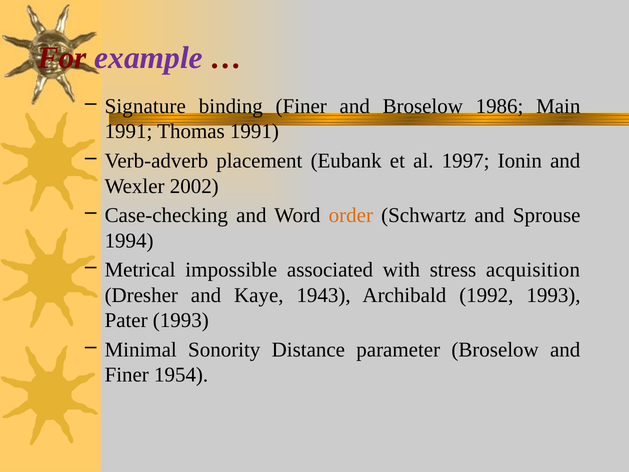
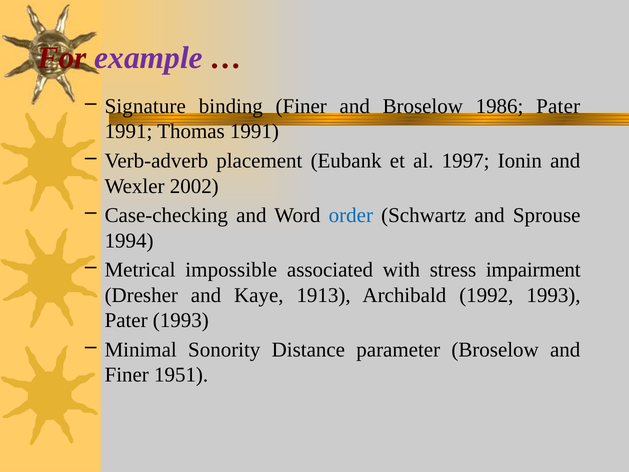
1986 Main: Main -> Pater (558, 106)
order colour: orange -> blue (351, 215)
acquisition: acquisition -> impairment (533, 270)
1943: 1943 -> 1913 (324, 295)
1954: 1954 -> 1951 (181, 375)
